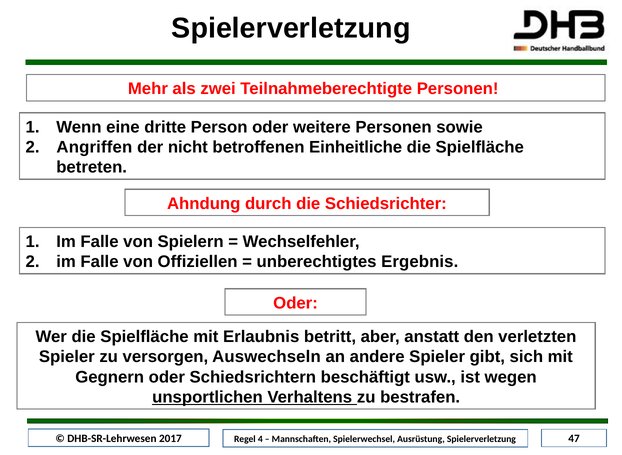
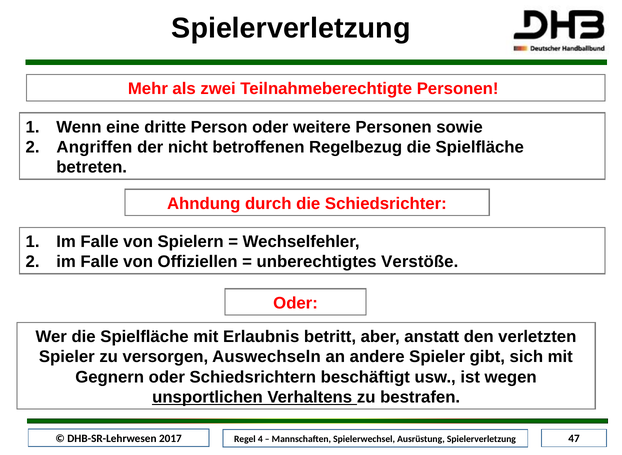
Einheitliche: Einheitliche -> Regelbezug (356, 147)
Ergebnis: Ergebnis -> Verstöße (420, 262)
